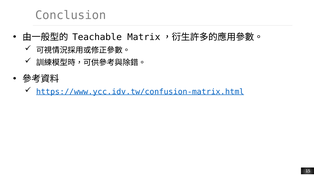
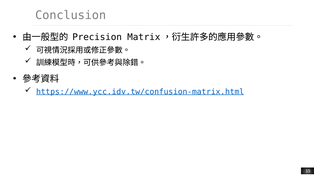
Teachable: Teachable -> Precision (97, 37)
